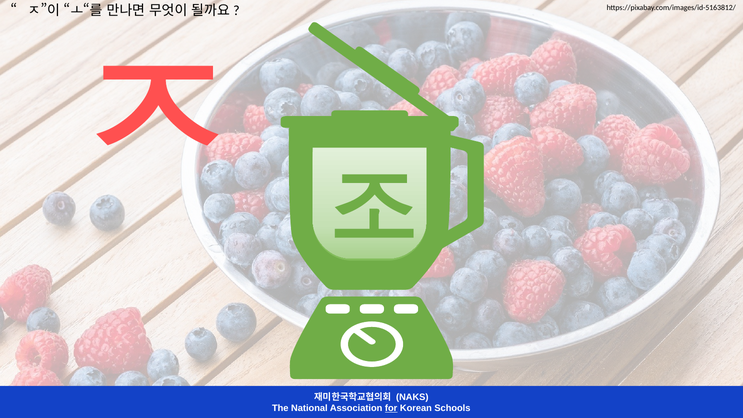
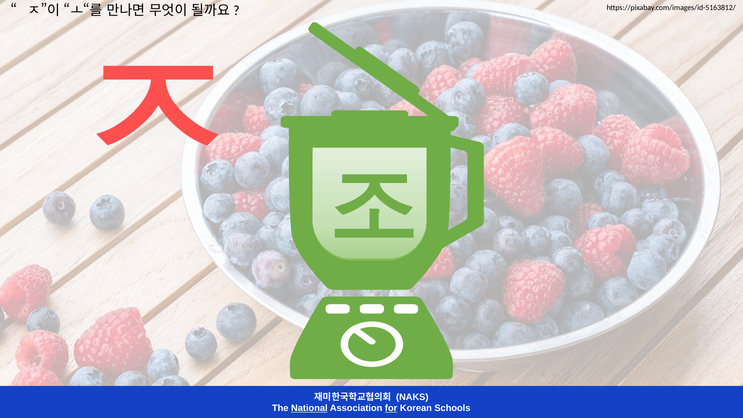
National underline: none -> present (309, 408)
